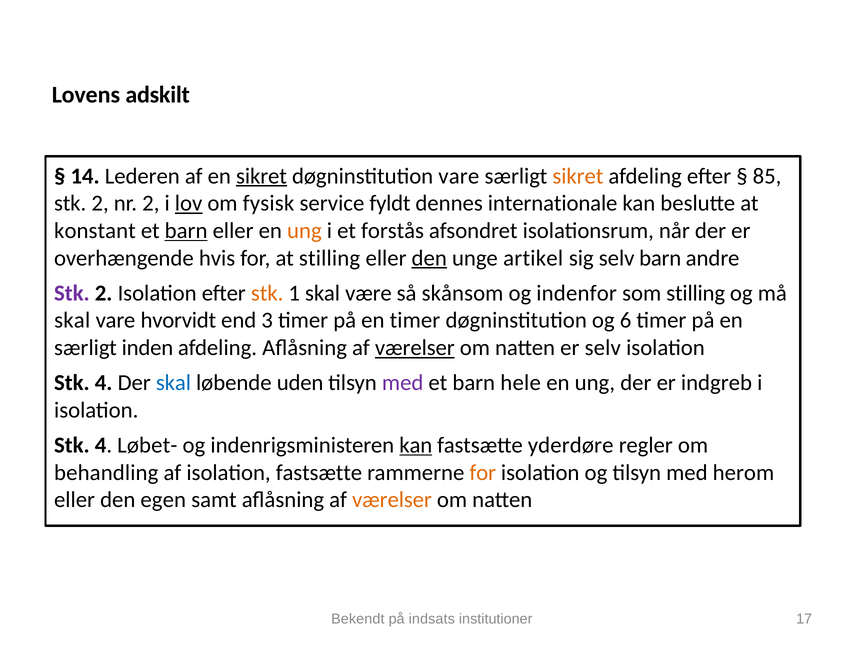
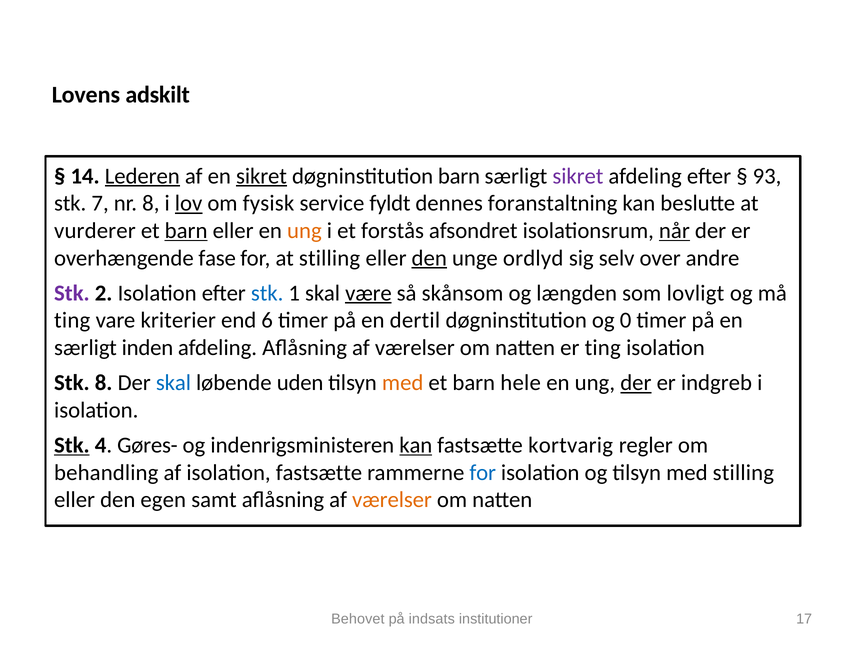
Lederen underline: none -> present (142, 176)
døgninstitution vare: vare -> barn (459, 176)
sikret colour: orange -> purple (578, 176)
85: 85 -> 93 (767, 176)
2: 2 -> 7 (100, 203)
nr 2: 2 -> 8 (151, 203)
internationale: internationale -> foranstaltning (553, 203)
konstant: konstant -> vurderer (95, 231)
når underline: none -> present (674, 231)
hvis: hvis -> fase (217, 258)
artikel: artikel -> ordlyd (533, 258)
selv barn: barn -> over (660, 258)
stk colour: orange -> blue (267, 293)
være underline: none -> present (368, 293)
indenfor: indenfor -> længden (577, 293)
som stilling: stilling -> lovligt (696, 293)
skal: skal -> ting (72, 320)
hvorvidt: hvorvidt -> kriterier (178, 320)
3: 3 -> 6 (267, 320)
en timer: timer -> dertil (415, 320)
6: 6 -> 0 (626, 320)
værelser underline: present -> none (415, 348)
er selv: selv -> ting (603, 348)
4: 4 -> 8 (104, 383)
med colour: purple -> orange (403, 383)
der underline: none -> present (636, 383)
Stk underline: none -> present (72, 445)
Løbet-: Løbet- -> Gøres- (147, 445)
yderdøre: yderdøre -> kortvarig (571, 445)
for colour: orange -> blue (483, 473)
med herom: herom -> stilling (743, 473)
Bekendt: Bekendt -> Behovet (358, 619)
